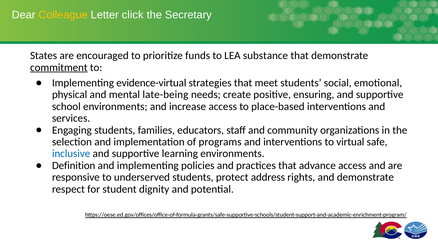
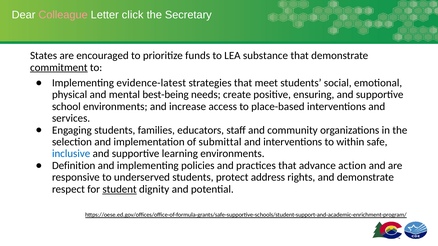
Colleague colour: yellow -> pink (63, 15)
evidence-virtual: evidence-virtual -> evidence-latest (151, 83)
late-being: late-being -> best-being (166, 95)
programs: programs -> submittal (220, 142)
virtual: virtual -> within (350, 142)
advance access: access -> action (352, 166)
student underline: none -> present (120, 189)
